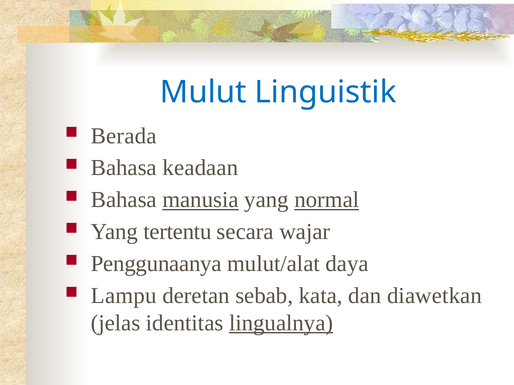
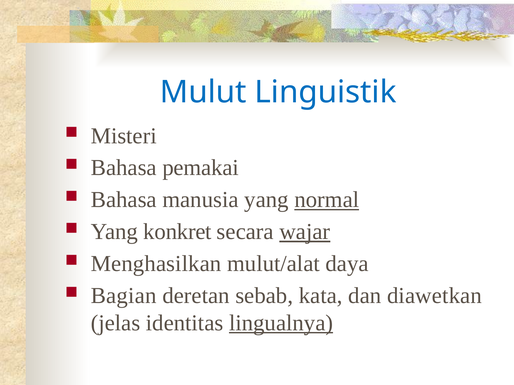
Berada: Berada -> Misteri (124, 136)
keadaan: keadaan -> pemakai (201, 168)
manusia underline: present -> none (200, 200)
tertentu: tertentu -> konkret (177, 232)
wajar underline: none -> present (305, 232)
Penggunaanya: Penggunaanya -> Menghasilkan (156, 264)
Lampu: Lampu -> Bagian (124, 296)
